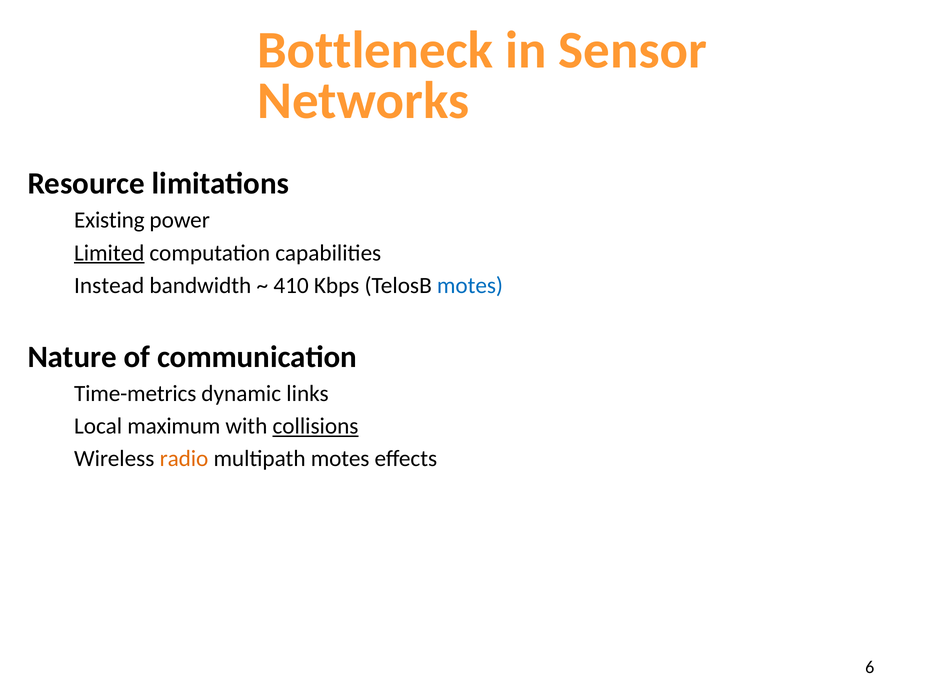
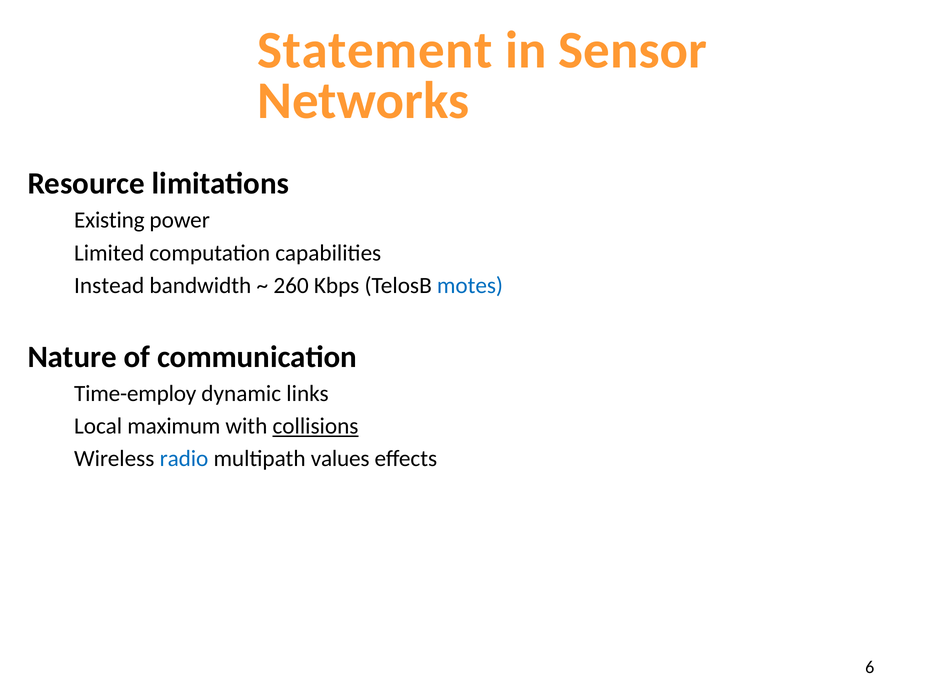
Bottleneck: Bottleneck -> Statement (375, 50)
Limited underline: present -> none (109, 253)
410: 410 -> 260 (291, 286)
Time-metrics: Time-metrics -> Time-employ (135, 394)
radio colour: orange -> blue (184, 459)
multipath motes: motes -> values (340, 459)
